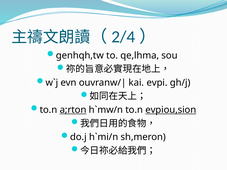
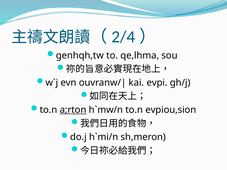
evpiou,sion underline: present -> none (171, 110)
